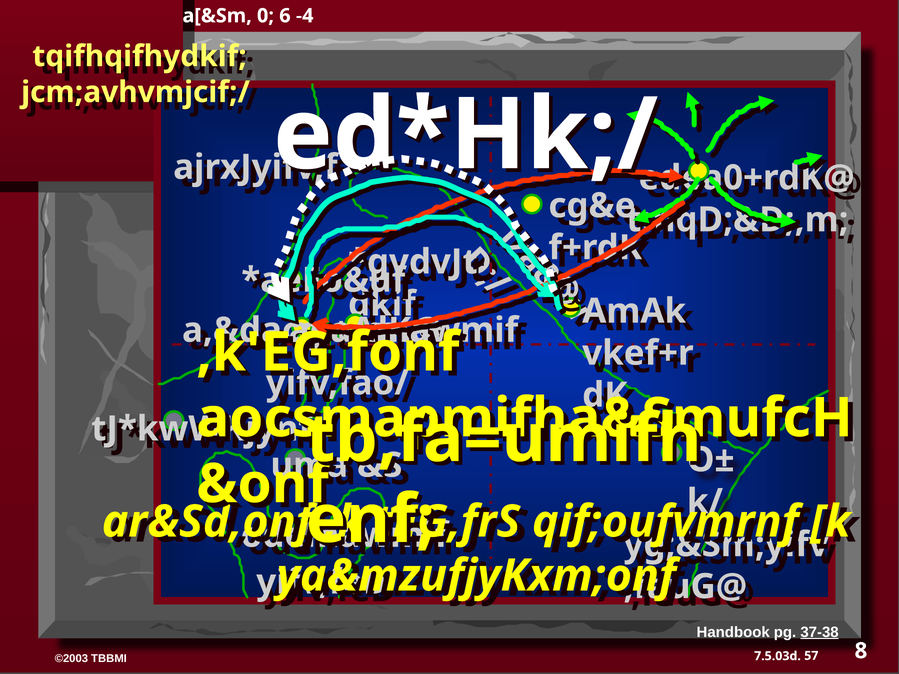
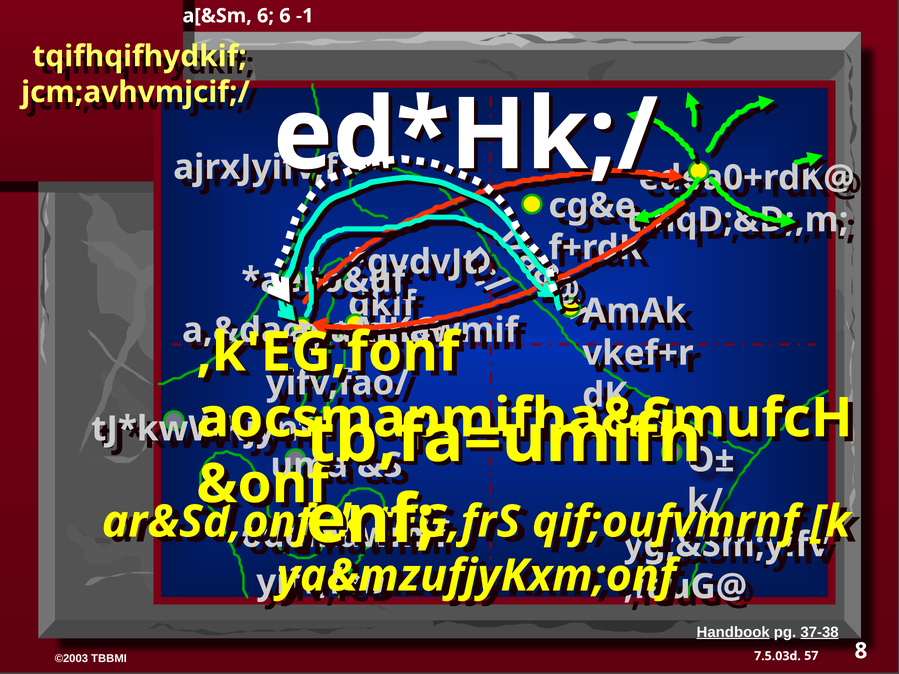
a[&Sm 0: 0 -> 6 (265, 16)
-4: -4 -> -1 (305, 16)
Handbook underline: none -> present (733, 632)
